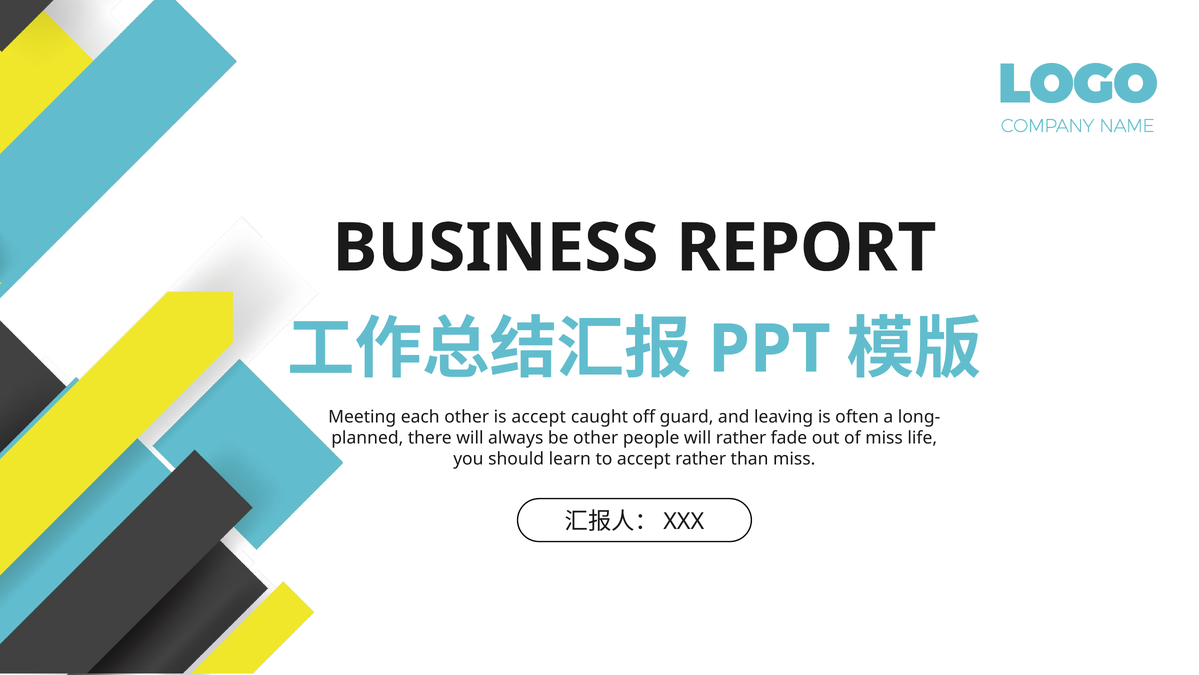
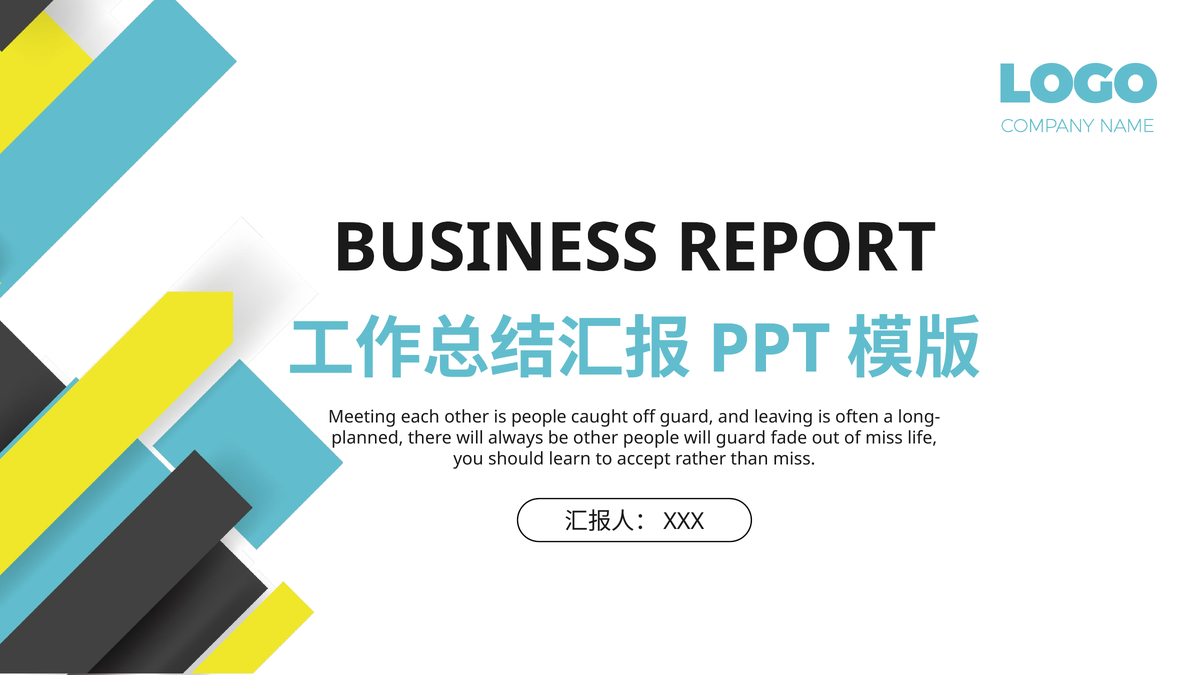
is accept: accept -> people (539, 417)
will rather: rather -> guard (741, 438)
